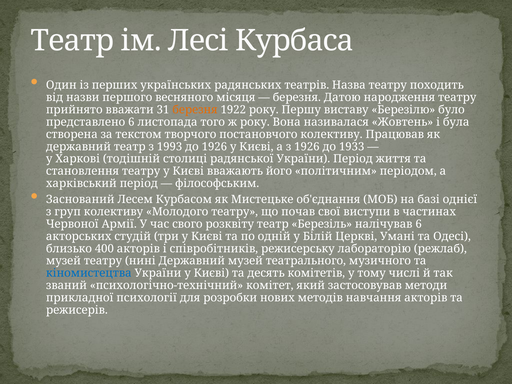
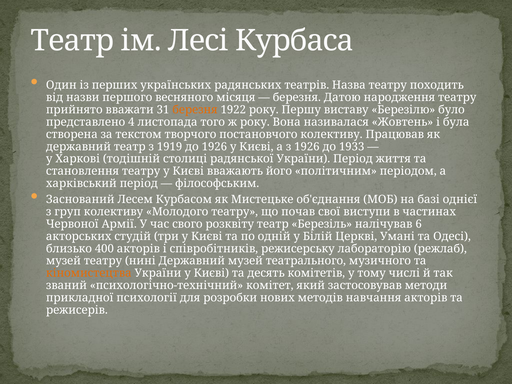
представлено 6: 6 -> 4 (131, 122)
1993: 1993 -> 1919 (170, 147)
кіномистецтва colour: blue -> orange (89, 273)
